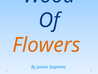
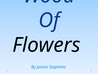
Flowers colour: orange -> black (46, 45)
